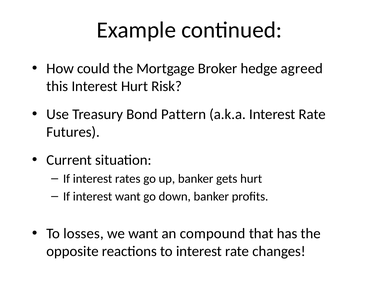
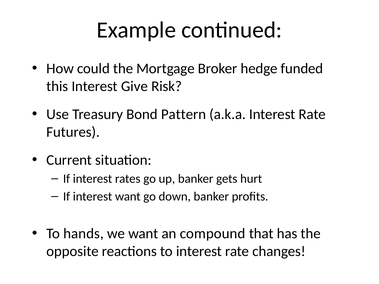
agreed: agreed -> funded (302, 69)
Interest Hurt: Hurt -> Give (134, 86)
losses: losses -> hands (84, 234)
